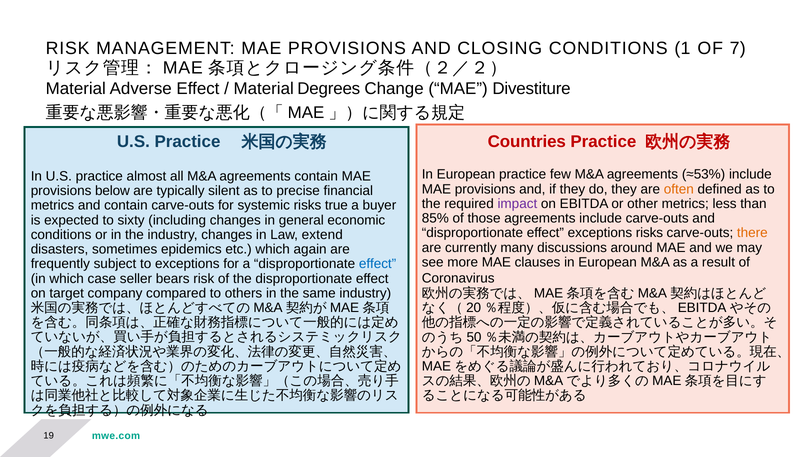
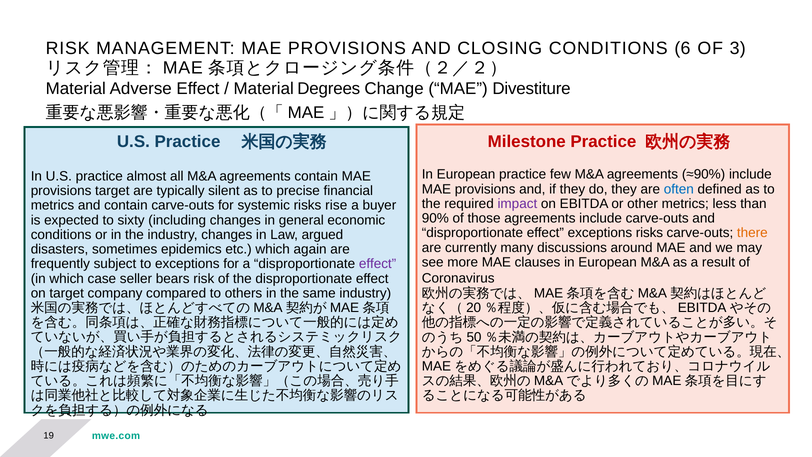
1: 1 -> 6 (682, 48)
7: 7 -> 3 (738, 48)
Countries: Countries -> Milestone (527, 142)
≈53%: ≈53% -> ≈90% (704, 174)
often colour: orange -> blue (679, 189)
provisions below: below -> target (112, 191)
true: true -> rise (336, 205)
85%: 85% -> 90% (435, 218)
extend: extend -> argued (322, 235)
effect colour: blue -> purple (378, 264)
